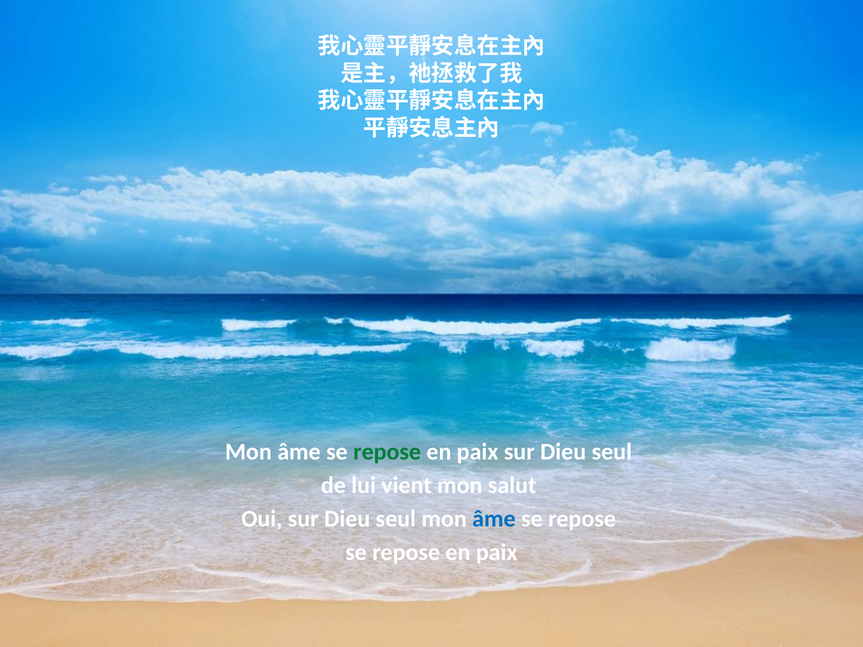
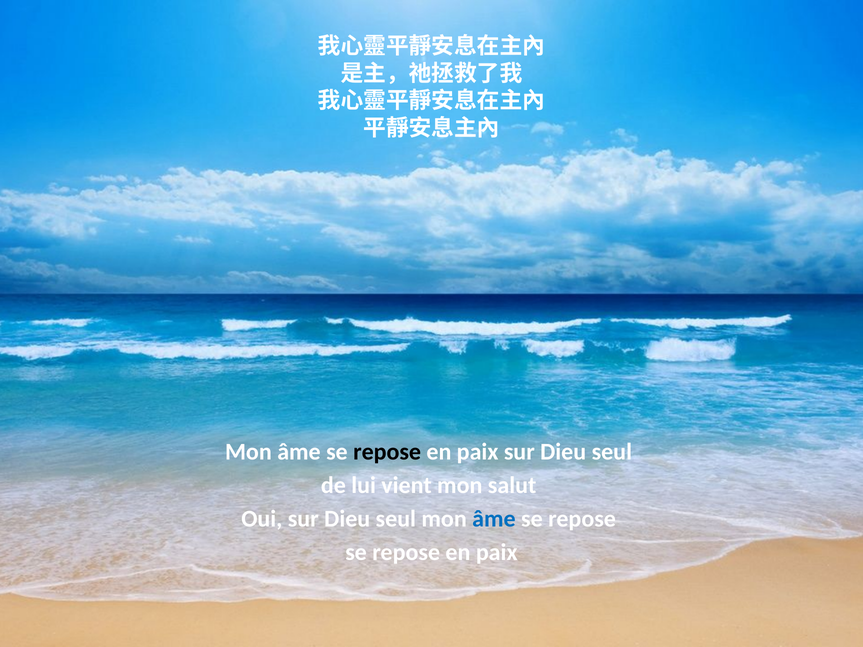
repose colour: green -> black (387, 452)
